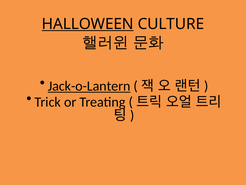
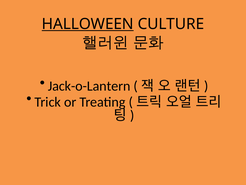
Jack-o-Lantern underline: present -> none (89, 86)
